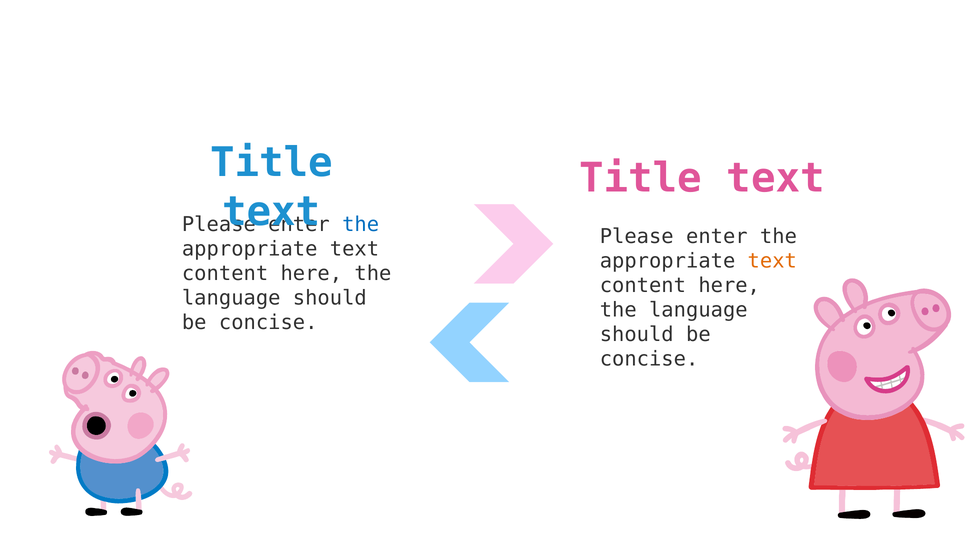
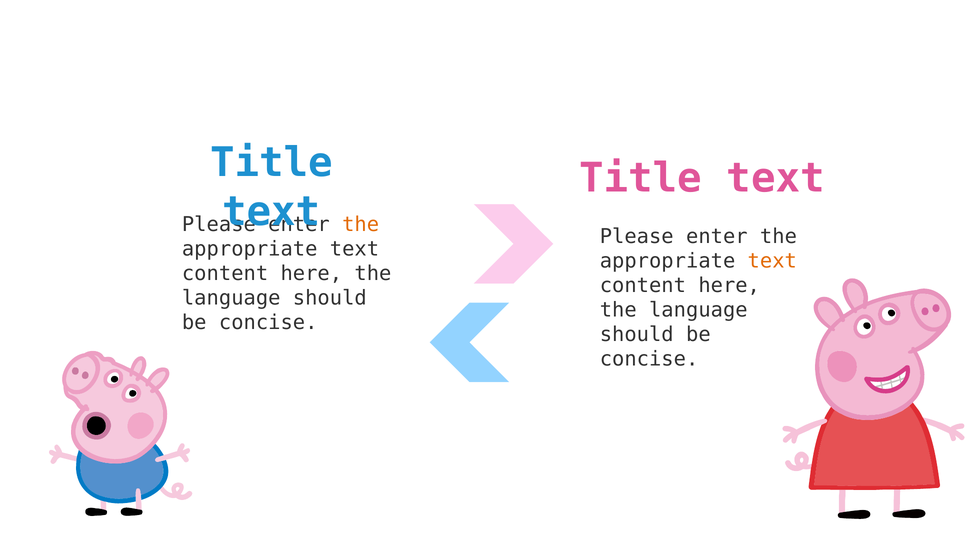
the colour: blue -> orange (361, 225)
